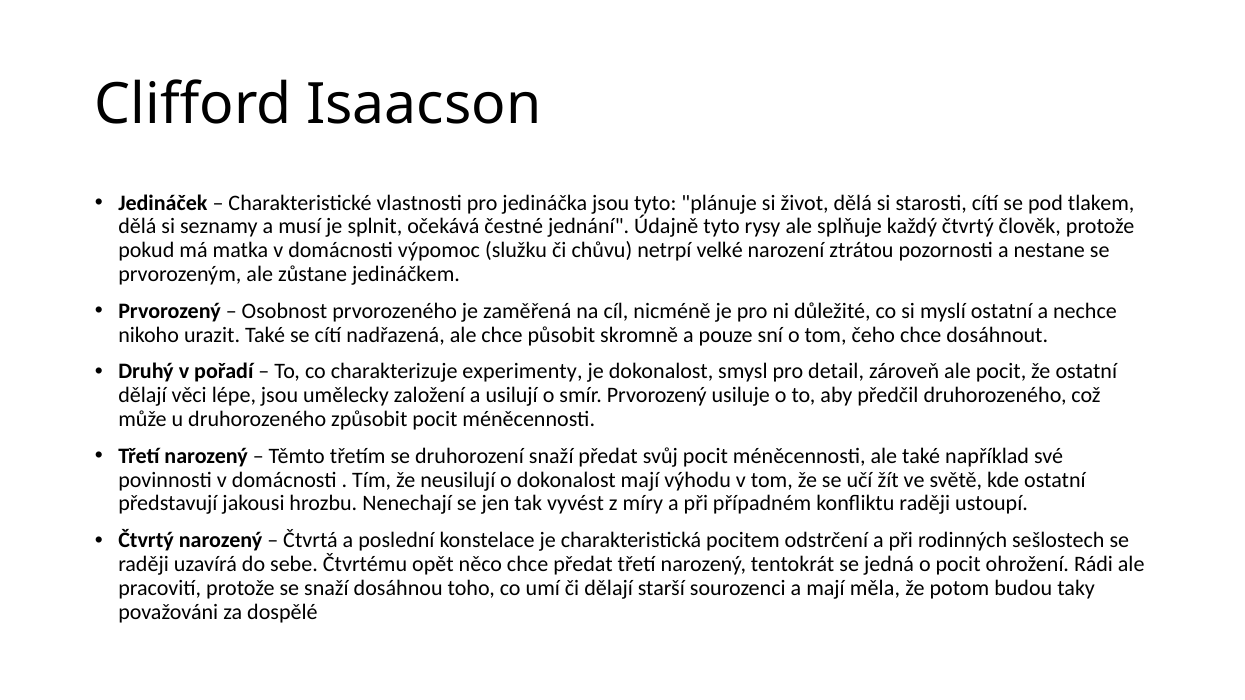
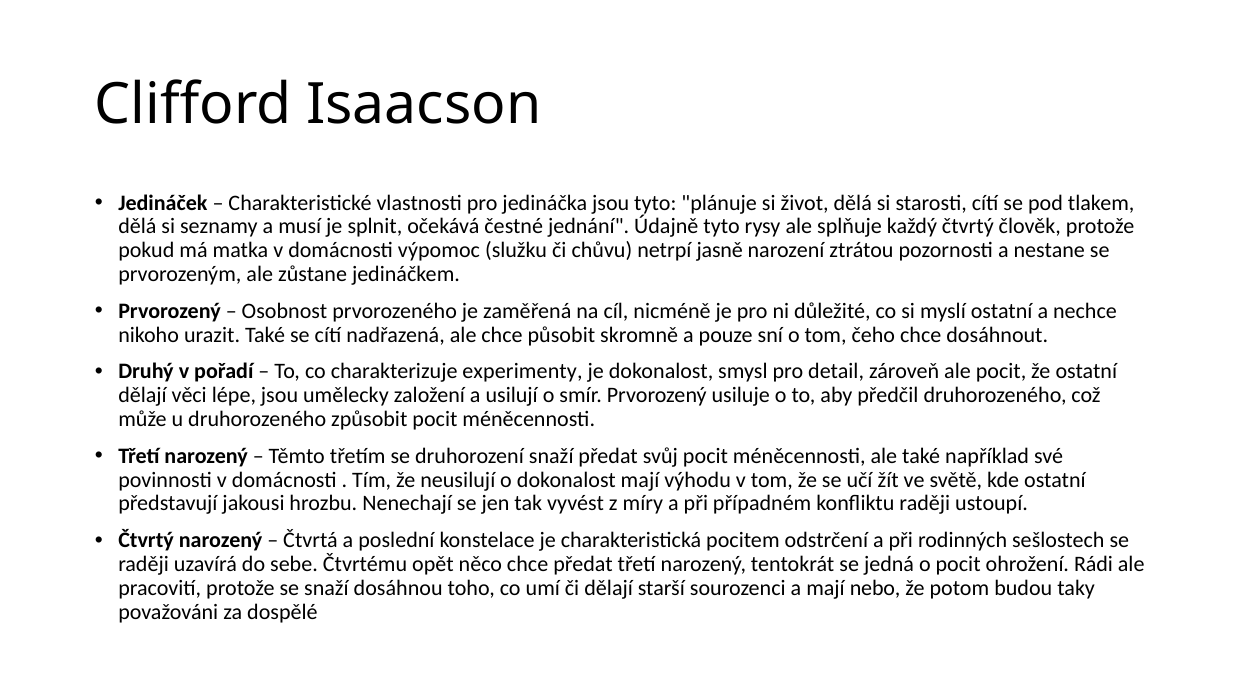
velké: velké -> jasně (720, 250)
měla: měla -> nebo (875, 588)
